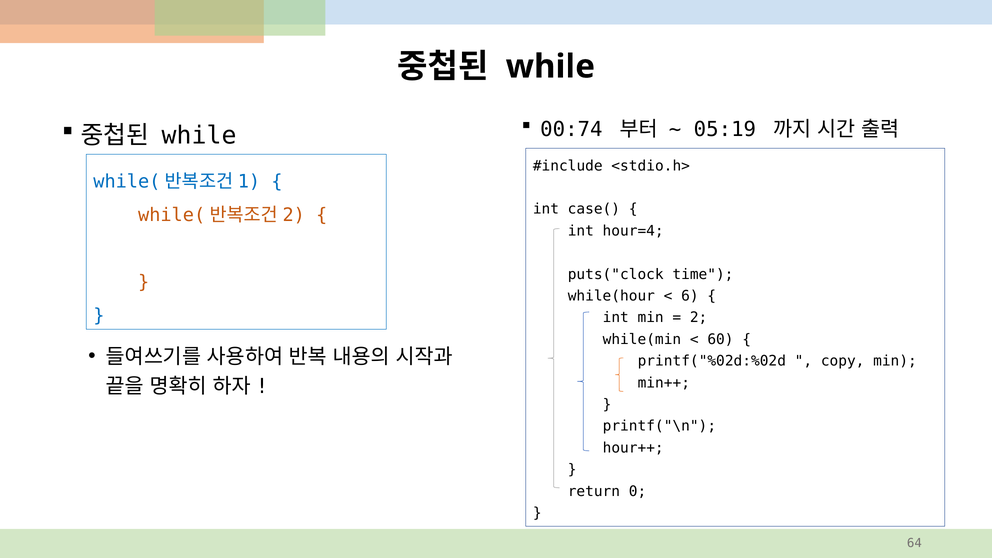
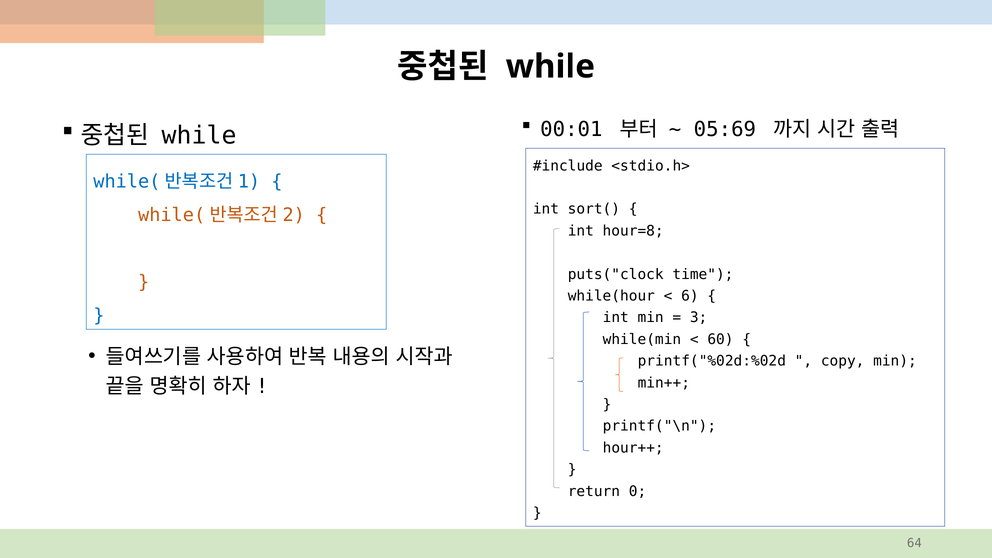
00:74: 00:74 -> 00:01 (571, 129)
05:19: 05:19 -> 05:69 (725, 129)
case(: case( -> sort( (594, 209)
hour=4: hour=4 -> hour=8 (633, 231)
2: 2 -> 3 (699, 318)
